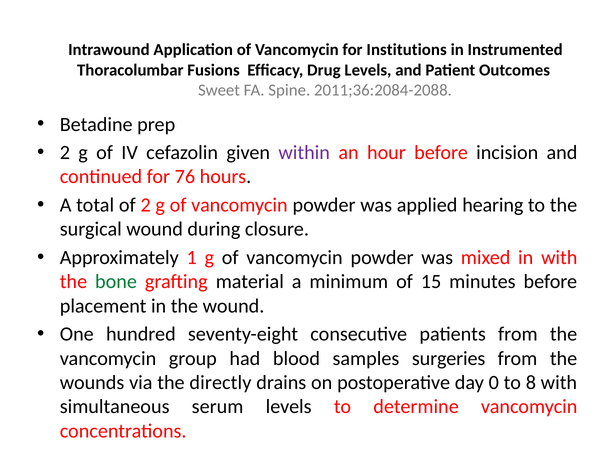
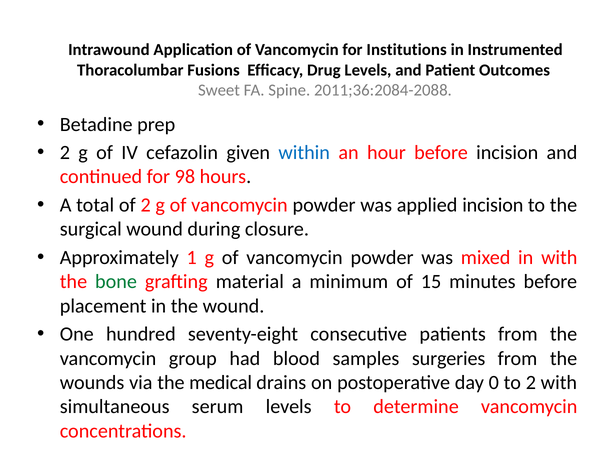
within colour: purple -> blue (304, 153)
76: 76 -> 98 (185, 177)
applied hearing: hearing -> incision (493, 205)
directly: directly -> medical (221, 382)
to 8: 8 -> 2 (531, 382)
